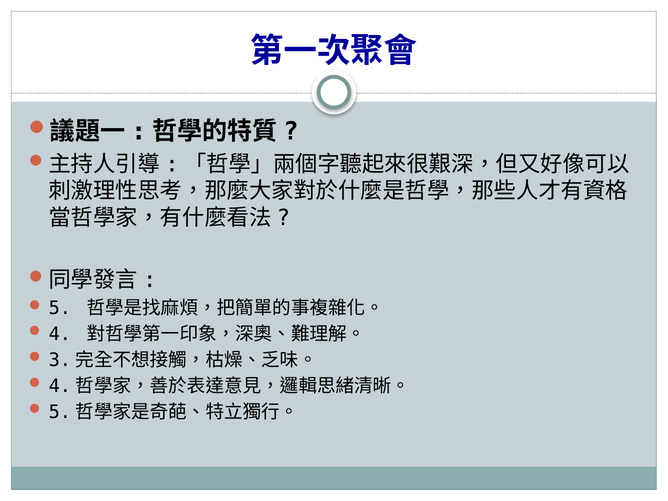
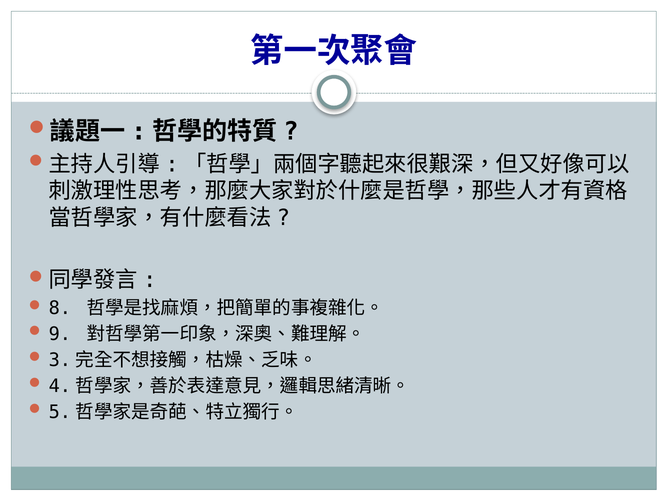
5: 5 -> 8 (60, 308)
4: 4 -> 9 (60, 334)
